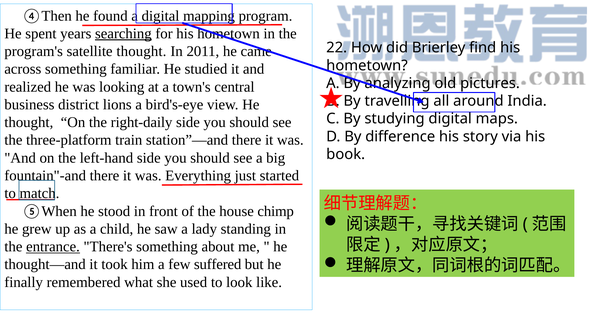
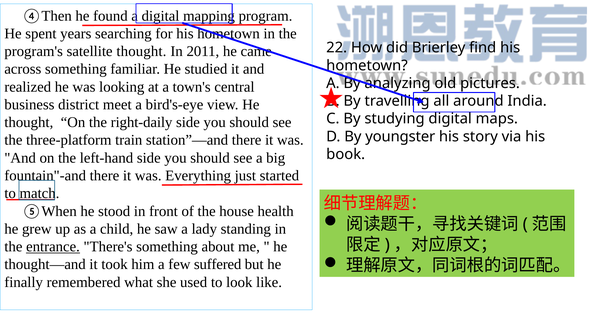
searching underline: present -> none (123, 34)
lions: lions -> meet (117, 105)
difference: difference -> youngster (400, 136)
chimp: chimp -> health (276, 211)
